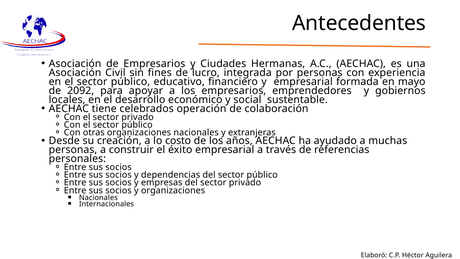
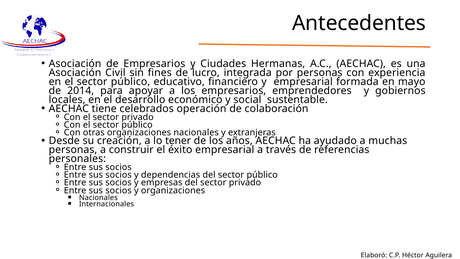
2092: 2092 -> 2014 (81, 91)
costo: costo -> tener (178, 141)
